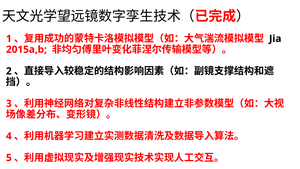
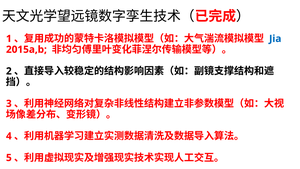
Jia colour: black -> blue (275, 39)
